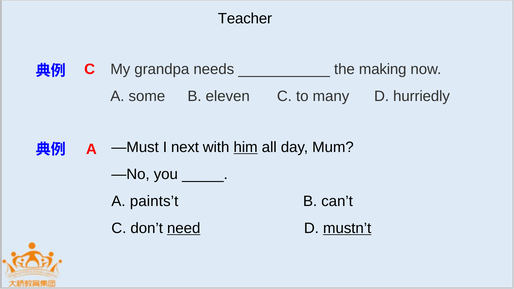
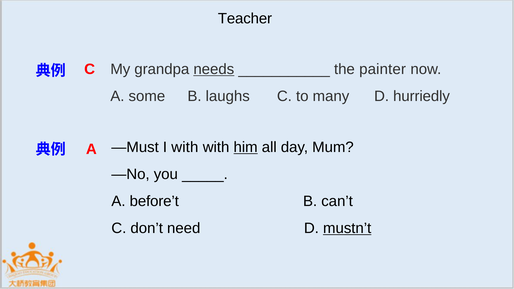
needs underline: none -> present (214, 69)
making: making -> painter (383, 69)
eleven: eleven -> laughs (228, 96)
I next: next -> with (185, 147)
paints’t: paints’t -> before’t (154, 201)
need underline: present -> none (184, 228)
